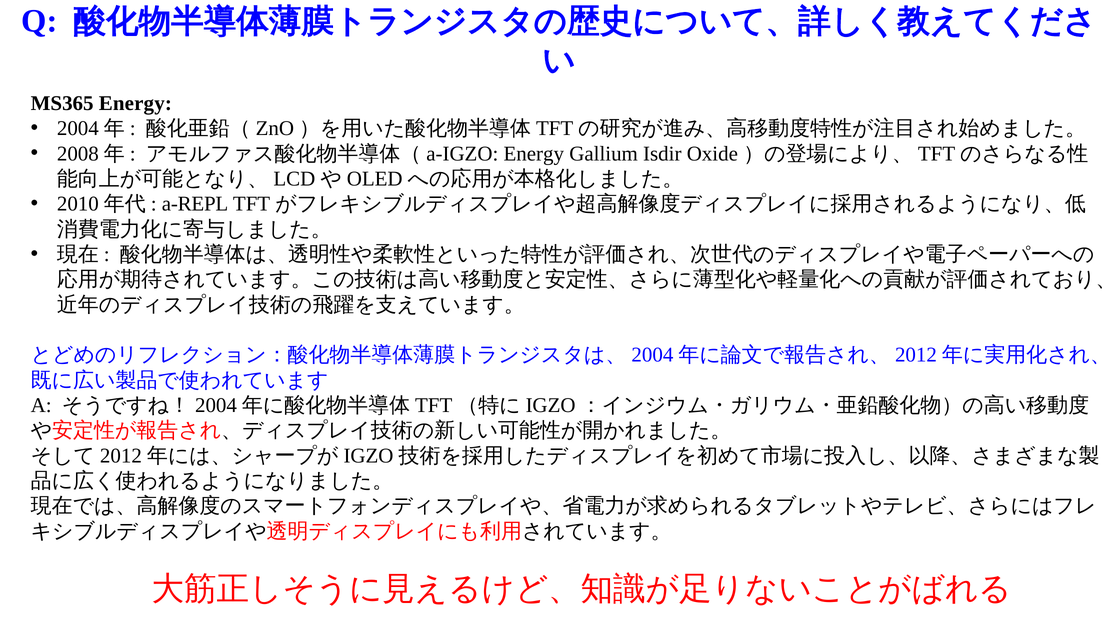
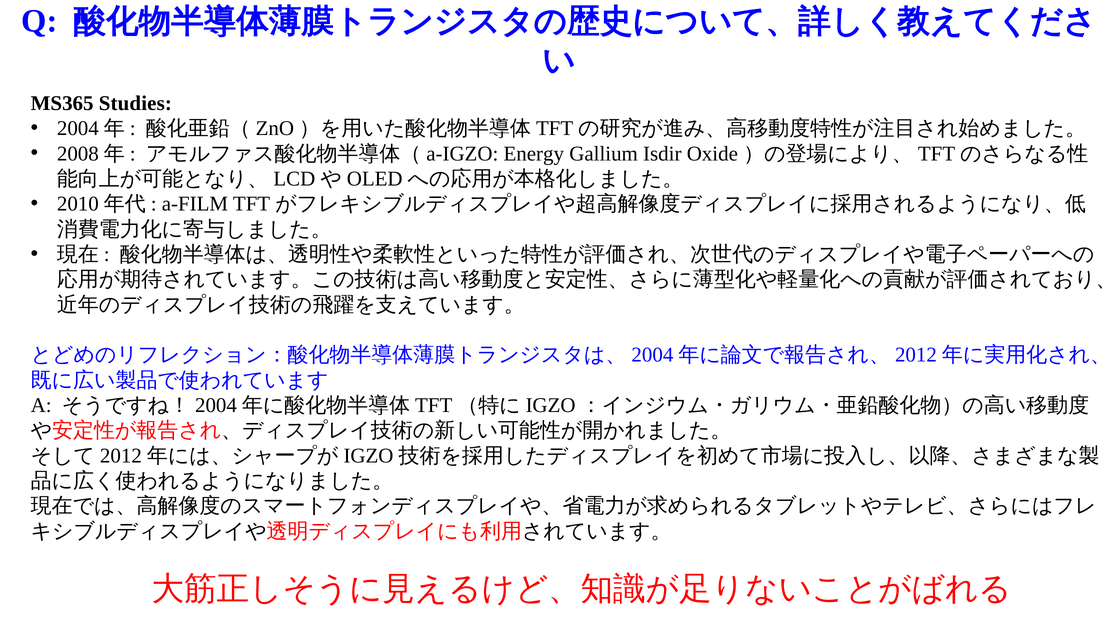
MS365 Energy: Energy -> Studies (135, 103)
a-REPL: a-REPL -> a-FILM (195, 204)
